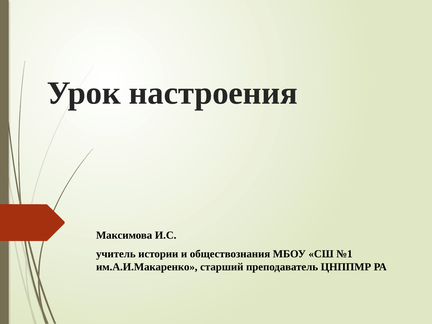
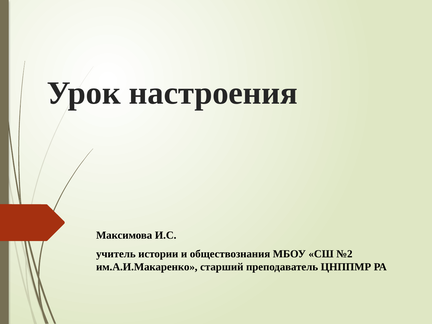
№1: №1 -> №2 (344, 254)
